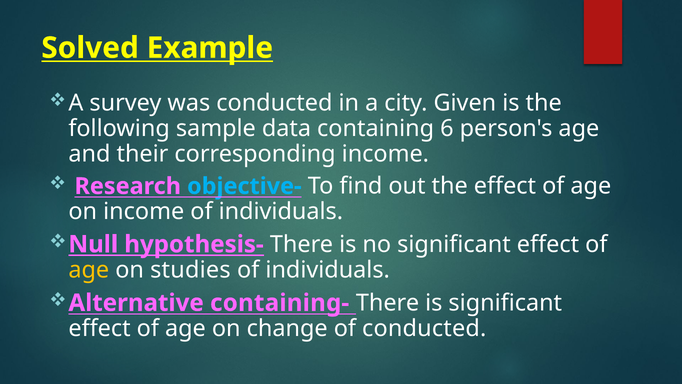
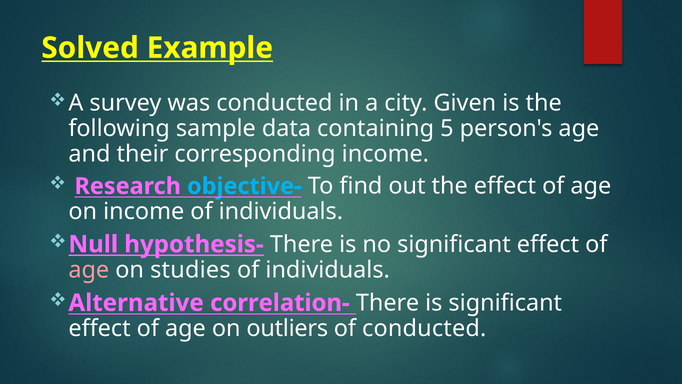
6: 6 -> 5 (447, 128)
age colour: yellow -> pink (89, 270)
containing-: containing- -> correlation- (280, 303)
change: change -> outliers (287, 328)
